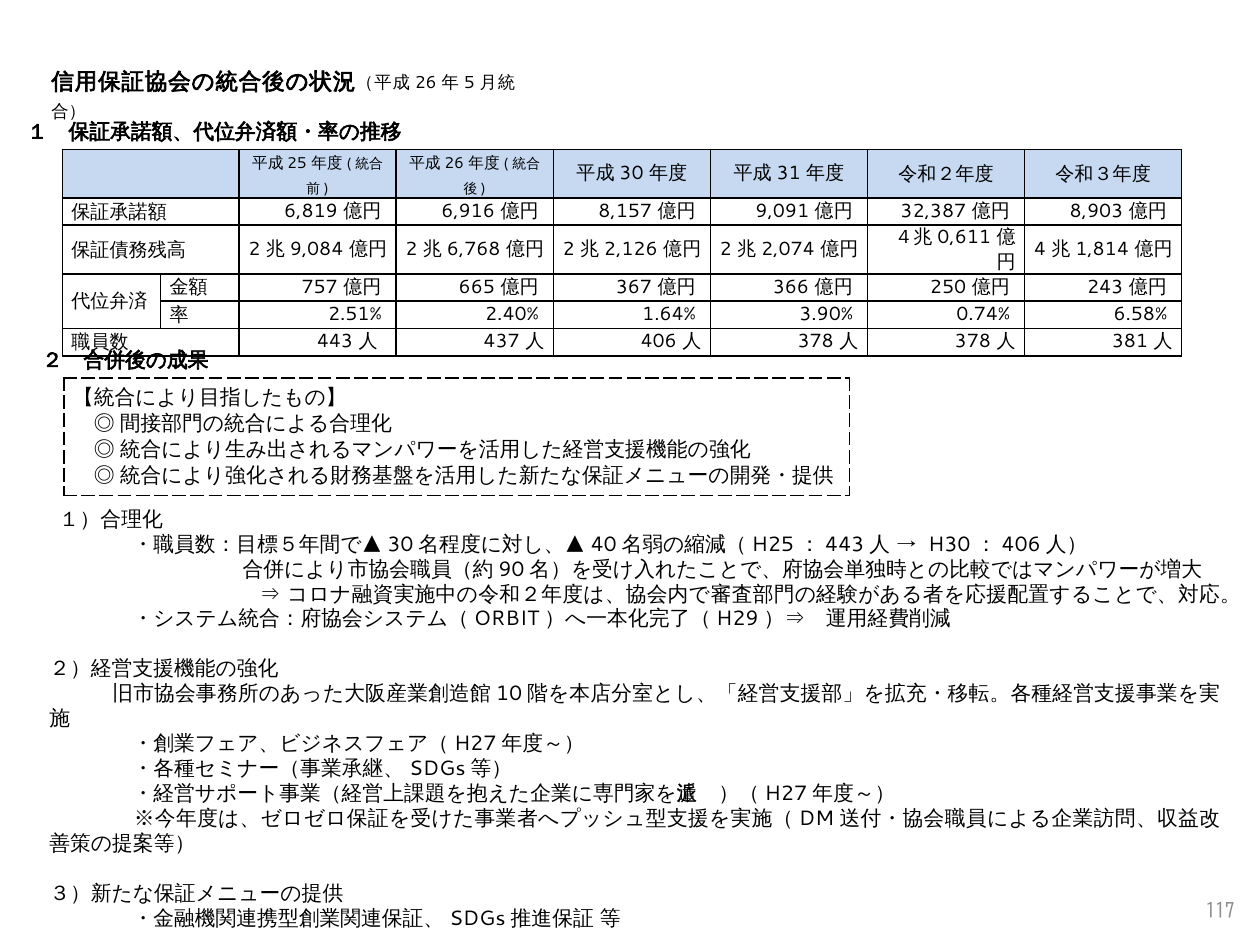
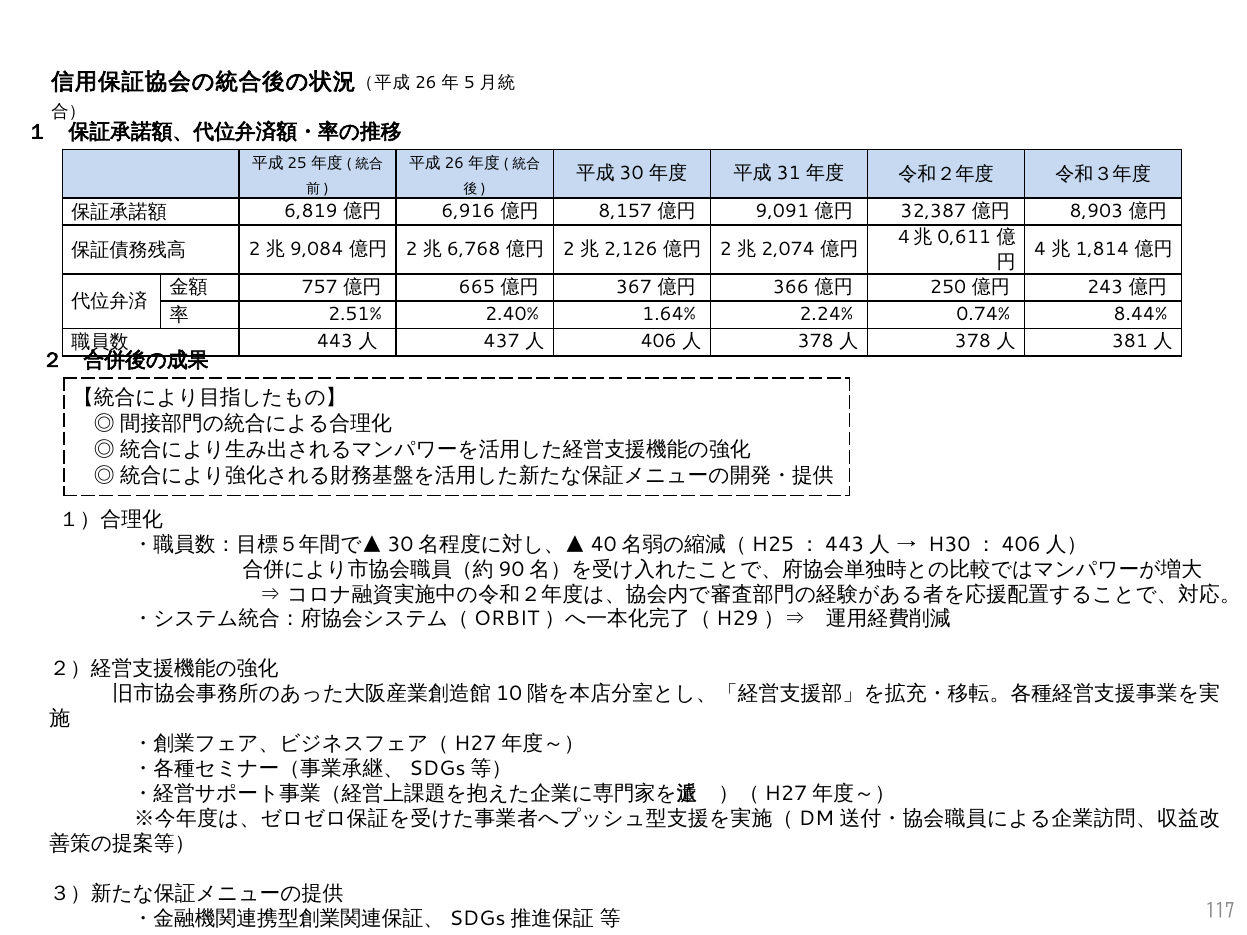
3.90%: 3.90% -> 2.24% (826, 314)
6.58%: 6.58% -> 8.44% (1140, 314)
